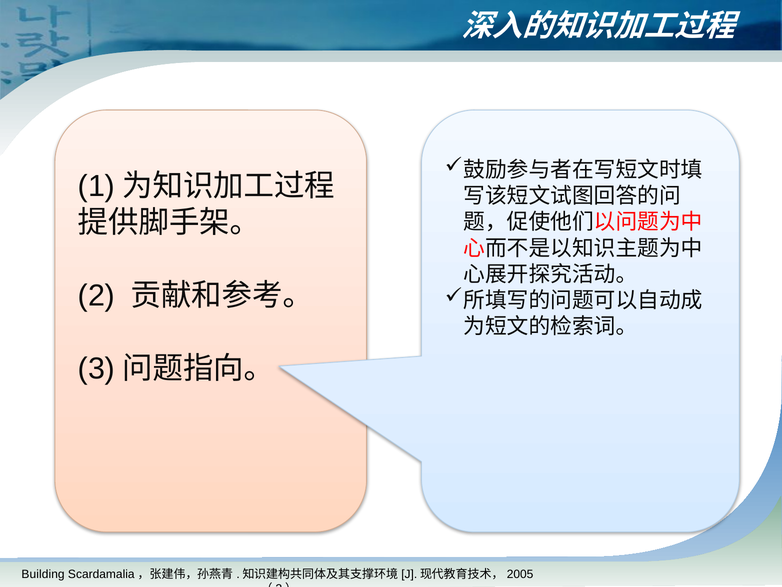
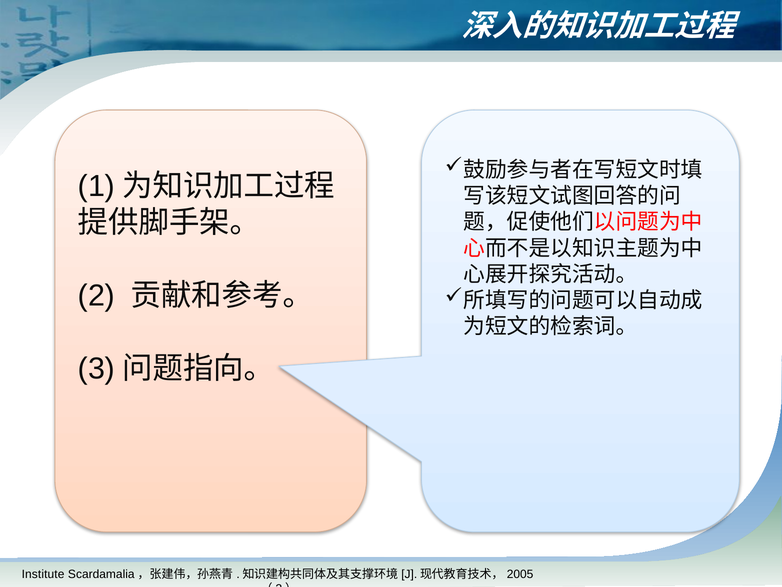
Building: Building -> Institute (43, 574)
